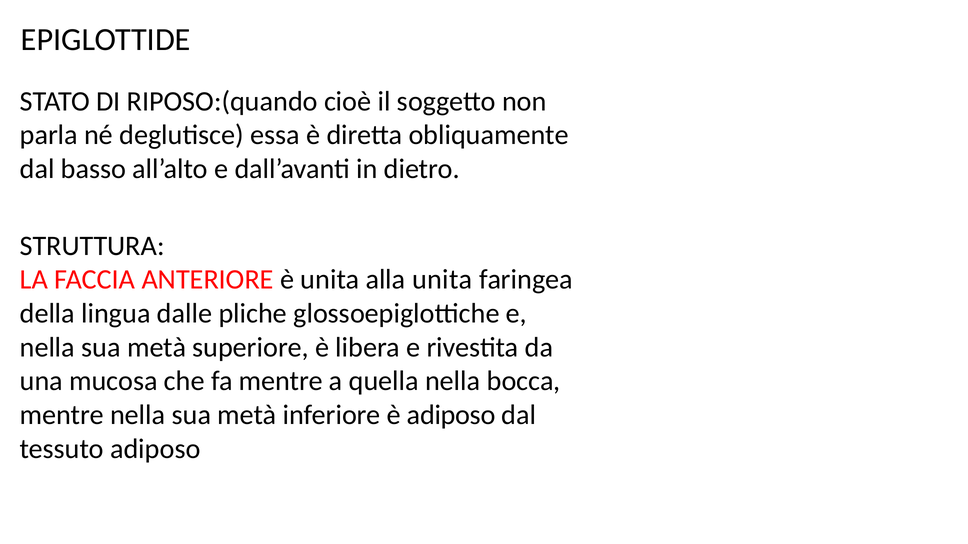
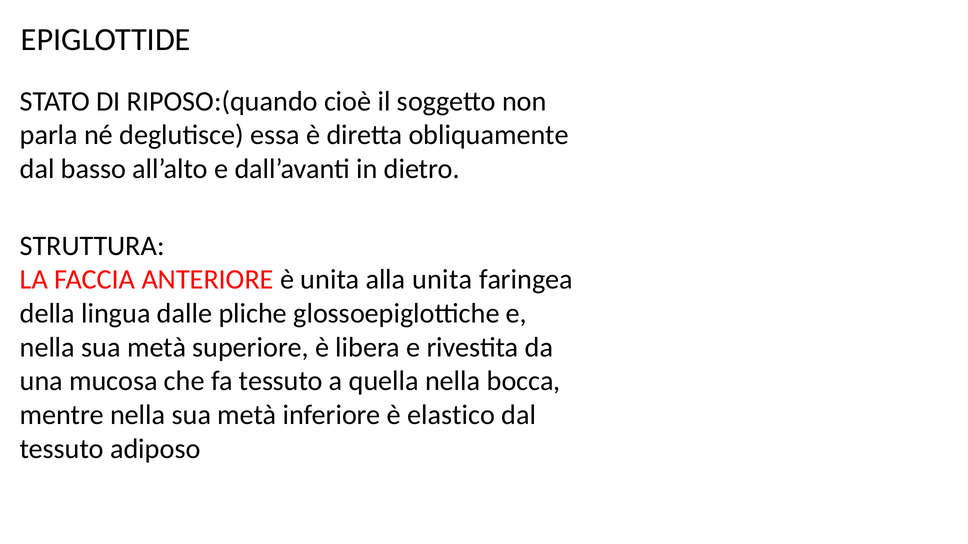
fa mentre: mentre -> tessuto (281, 382)
è adiposo: adiposo -> elastico (451, 415)
